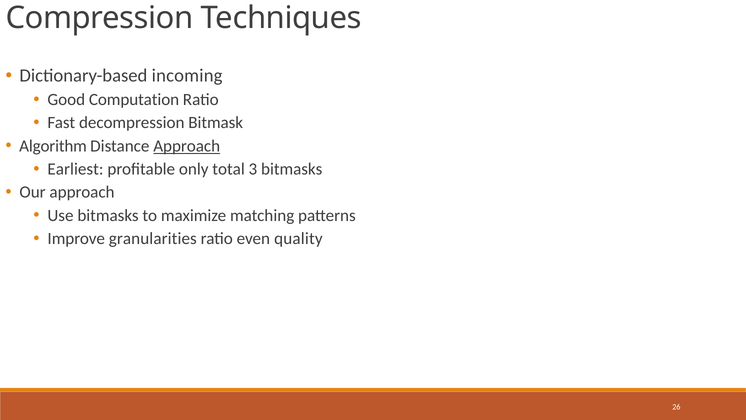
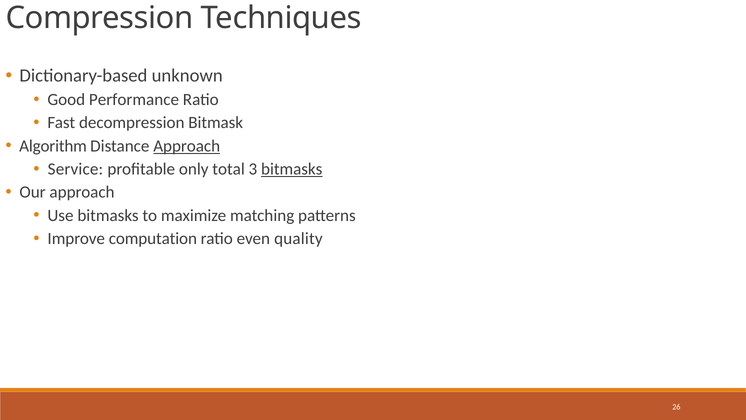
incoming: incoming -> unknown (187, 76)
Computation: Computation -> Performance (134, 100)
Earliest: Earliest -> Service (75, 169)
bitmasks underline: none -> present (292, 169)
granularities: granularities -> computation (153, 238)
